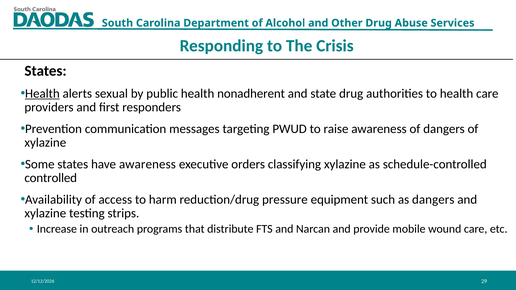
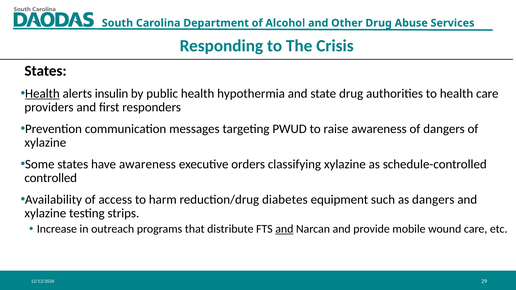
sexual: sexual -> insulin (112, 94)
nonadherent: nonadherent -> hypothermia (251, 94)
pressure: pressure -> diabetes (285, 200)
and underline: none -> present (284, 229)
